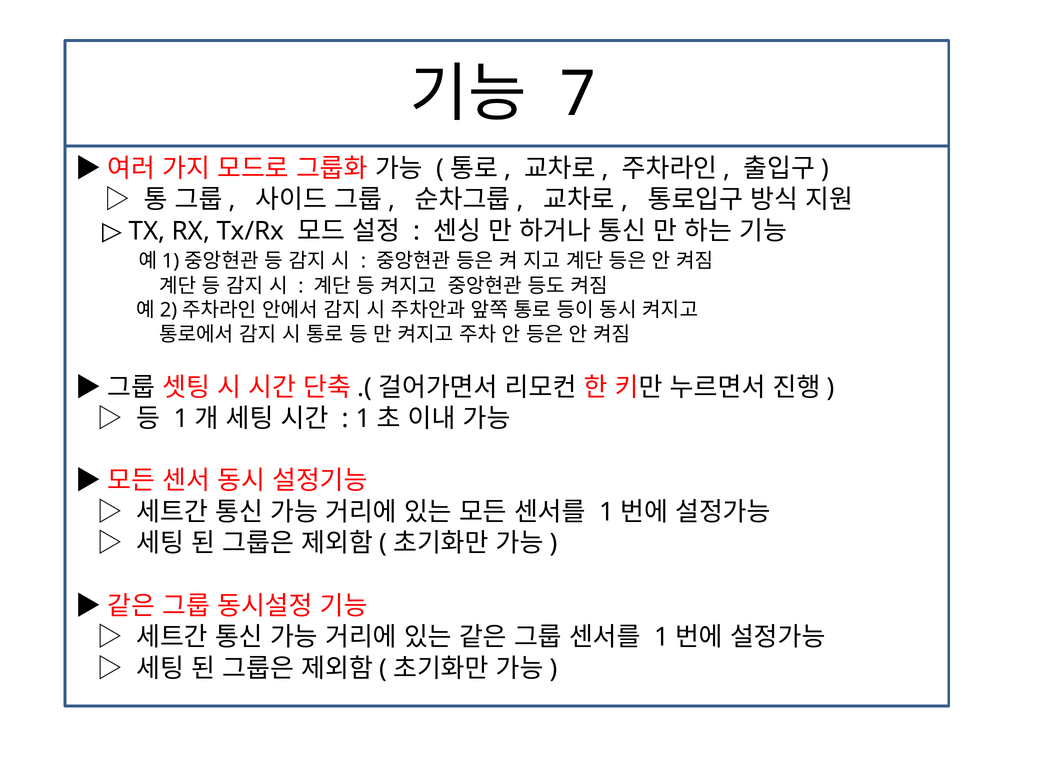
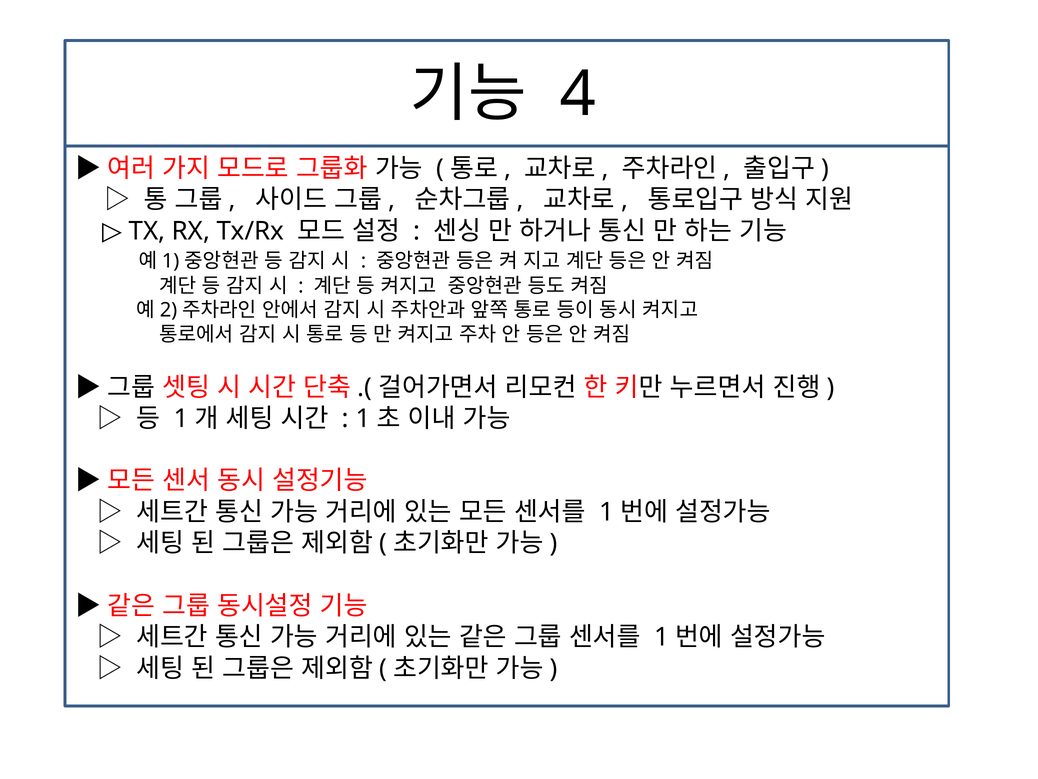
7: 7 -> 4 (578, 94)
